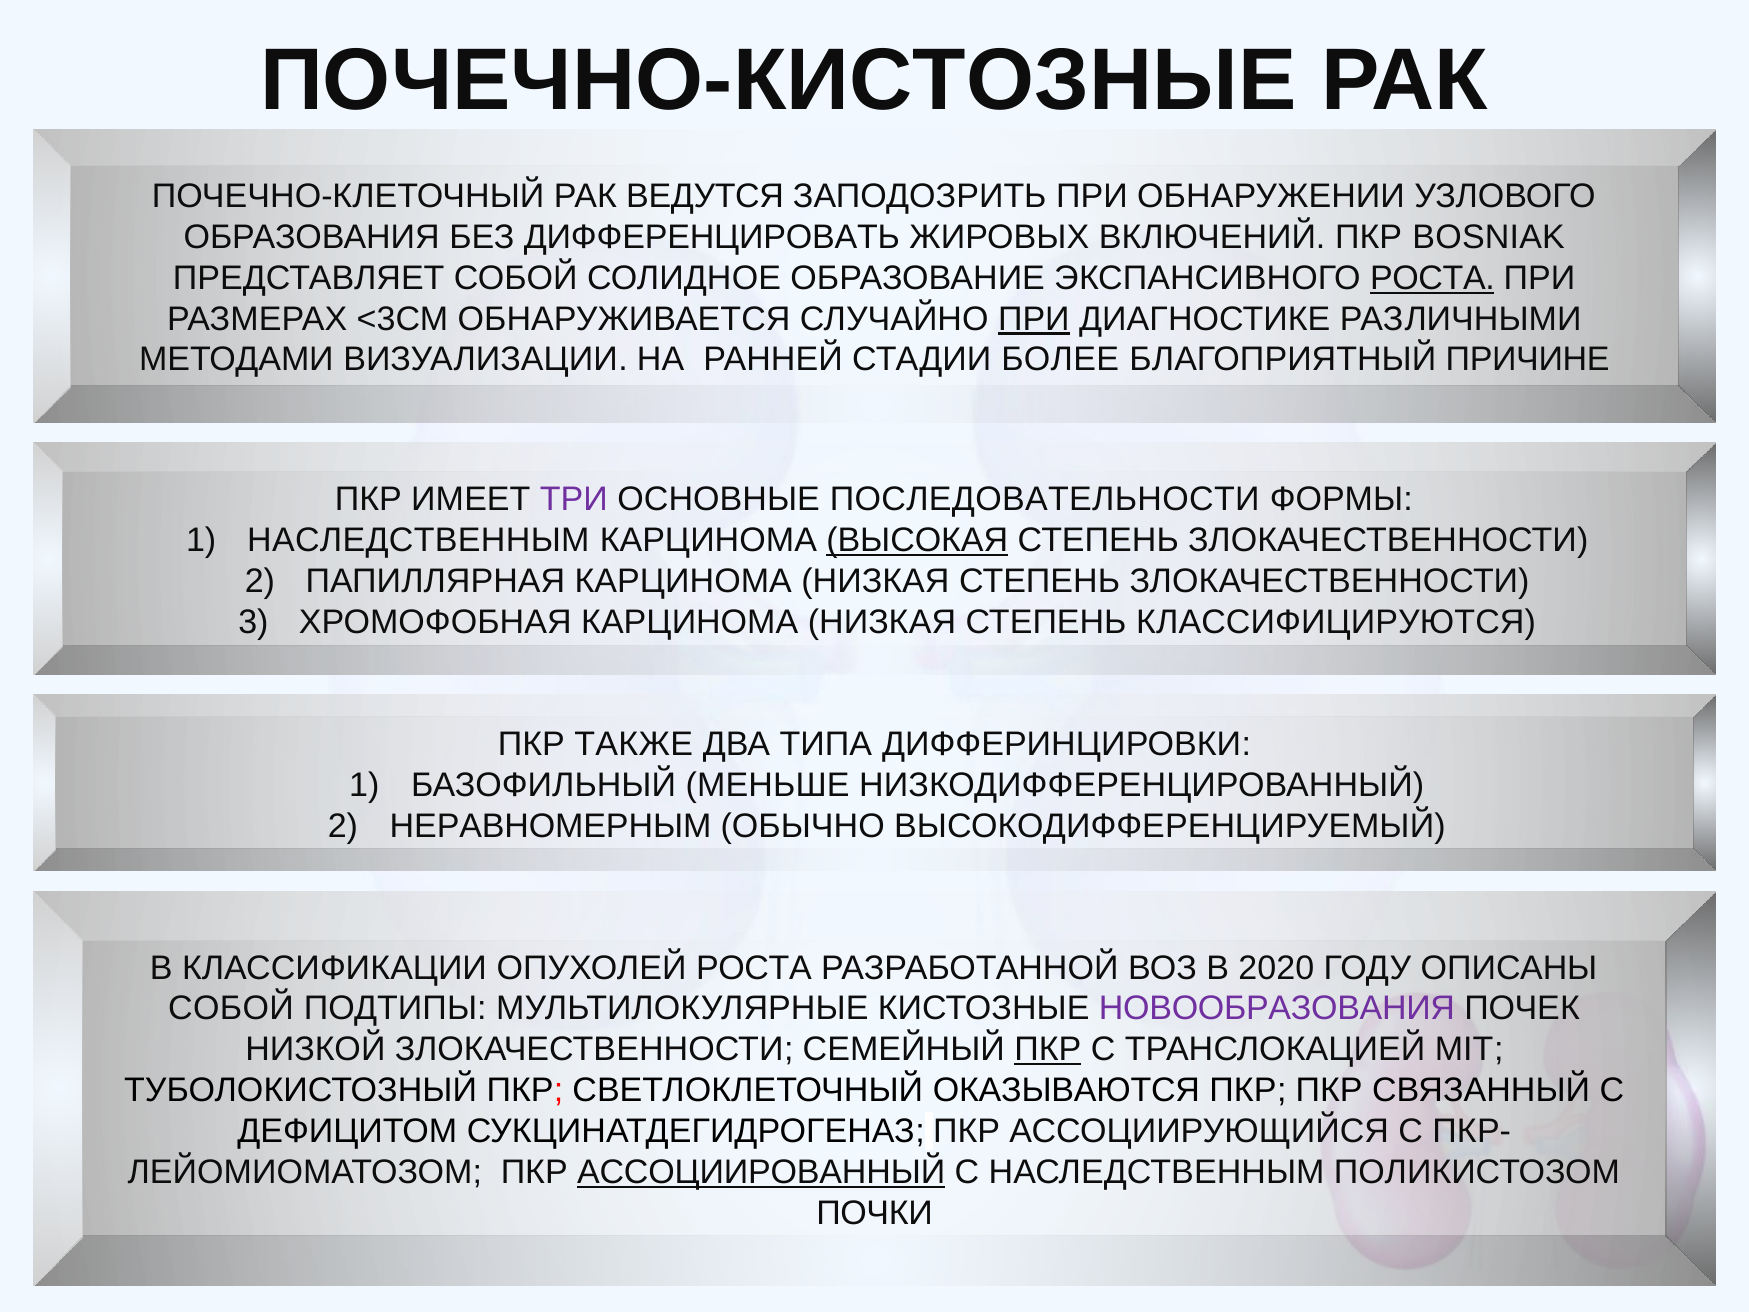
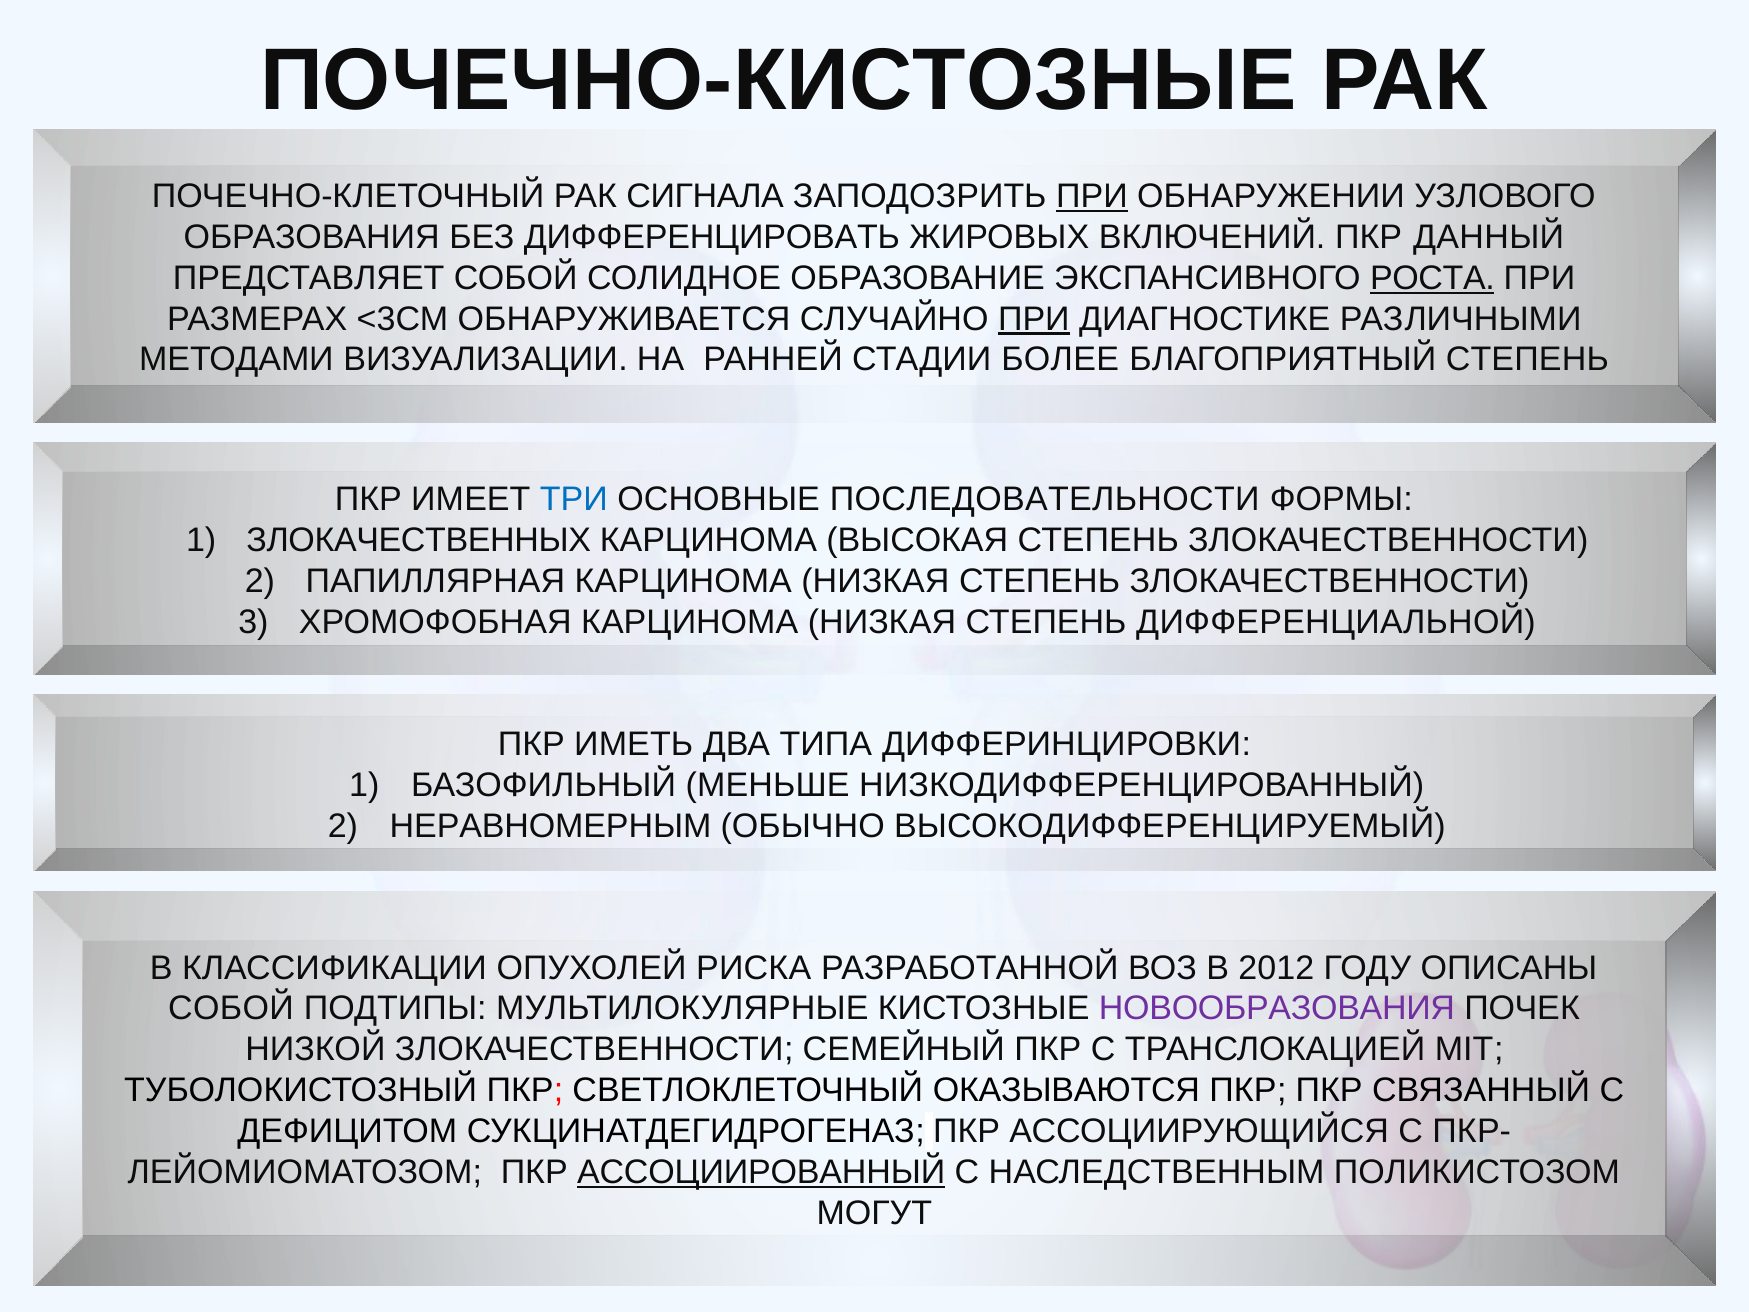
ВЕДУТСЯ: ВЕДУТСЯ -> СИГНАЛА (705, 196)
ПРИ underline: none -> present (1092, 196)
BOSNIAK: BOSNIAK -> ДАННЫЙ (1489, 237)
БЛАГОПРИЯТНЫЙ ПРИЧИНЕ: ПРИЧИНЕ -> СТЕПЕНЬ (1527, 360)
ТРИ colour: purple -> blue (574, 499)
НАСЛЕДСТВЕННЫМ: НАСЛЕДСТВЕННЫМ -> ЗЛОКАЧЕСТВЕННЫХ (419, 540)
ВЫСОКАЯ underline: present -> none (917, 540)
КЛАССИФИЦИРУЮТСЯ: КЛАССИФИЦИРУЮТСЯ -> ДИФФЕРЕНЦИАЛЬНОЙ (1336, 622)
ТАКЖЕ: ТАКЖЕ -> ИМЕТЬ (634, 744)
ОПУХОЛЕЙ РОСТА: РОСТА -> РИСКА (754, 968)
2020: 2020 -> 2012 (1276, 968)
ПКР underline: present -> none (1048, 1049)
ПОЧКИ: ПОЧКИ -> МОГУТ (874, 1213)
